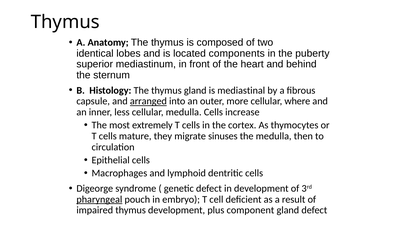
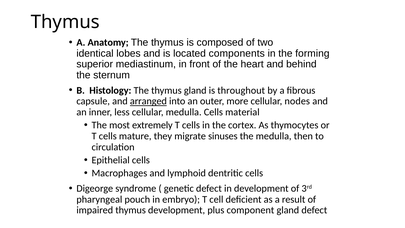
puberty: puberty -> forming (312, 53)
mediastinal: mediastinal -> throughout (241, 90)
where: where -> nodes (297, 101)
increase: increase -> material (242, 112)
pharyngeal underline: present -> none (99, 199)
